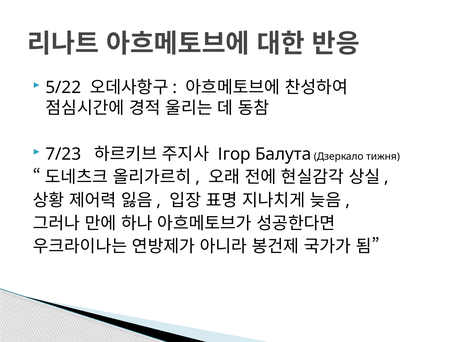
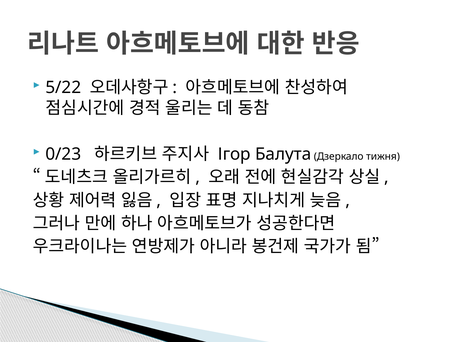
7/23: 7/23 -> 0/23 (63, 154)
